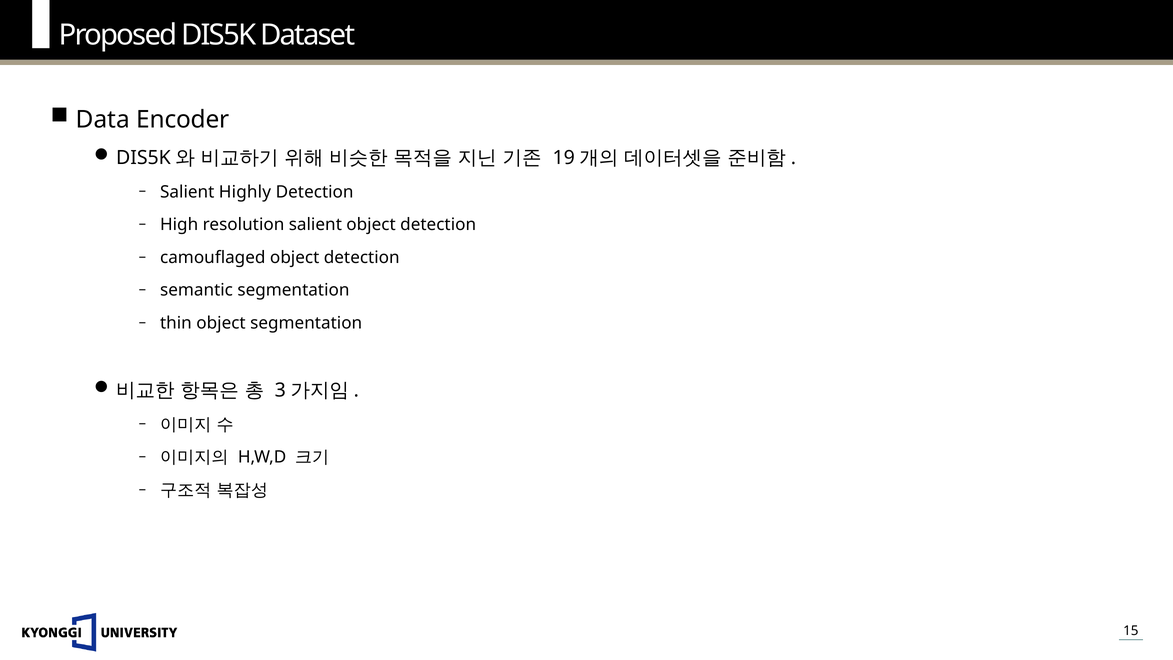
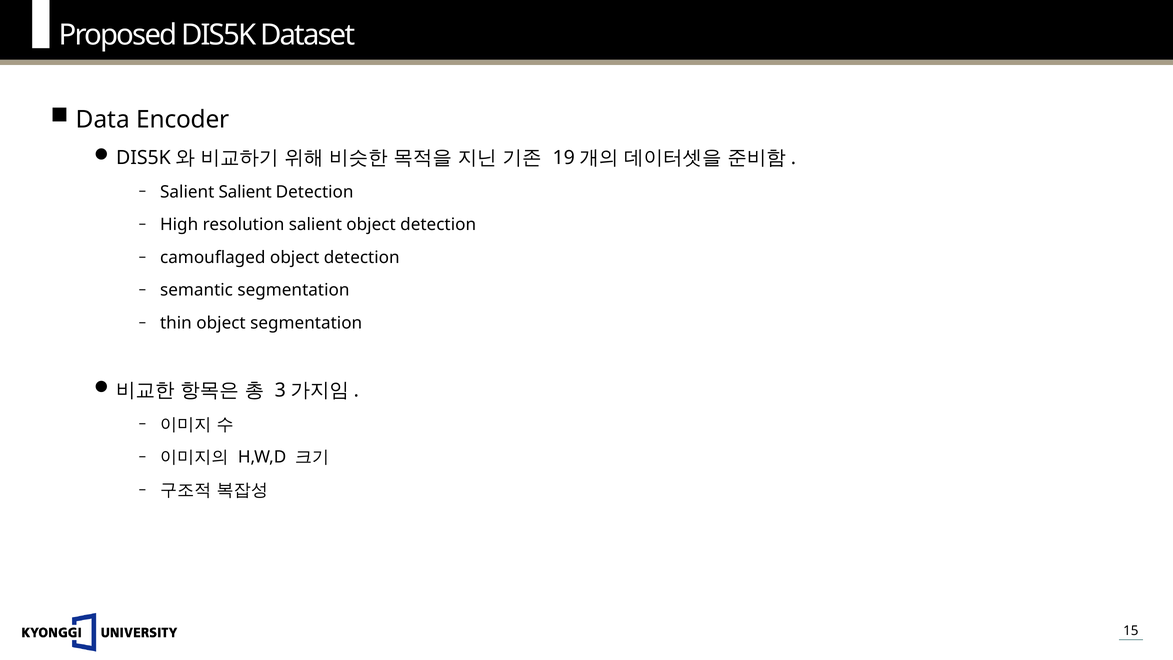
Salient Highly: Highly -> Salient (245, 192)
